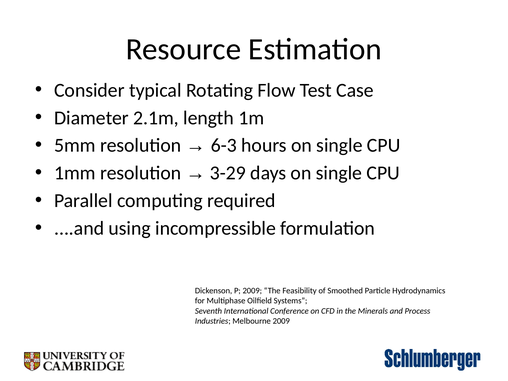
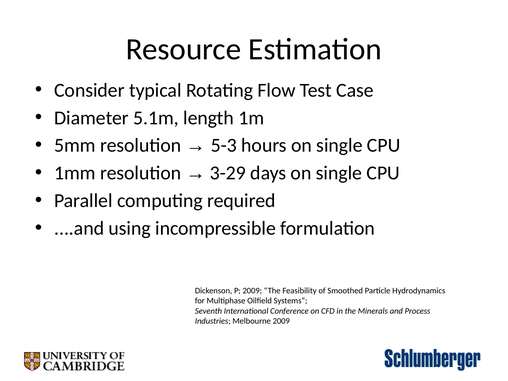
2.1m: 2.1m -> 5.1m (156, 118)
6-3: 6-3 -> 5-3 (224, 145)
